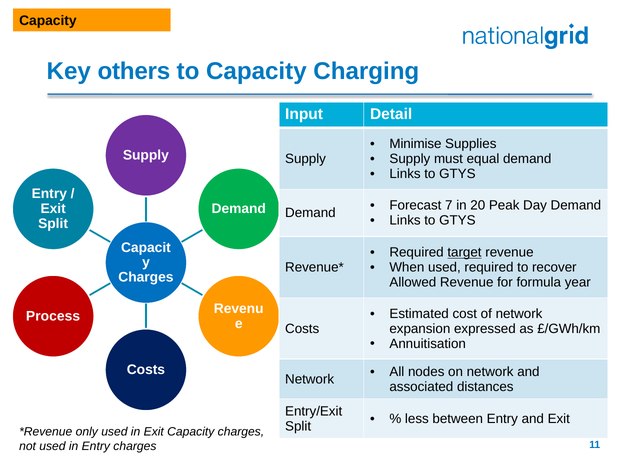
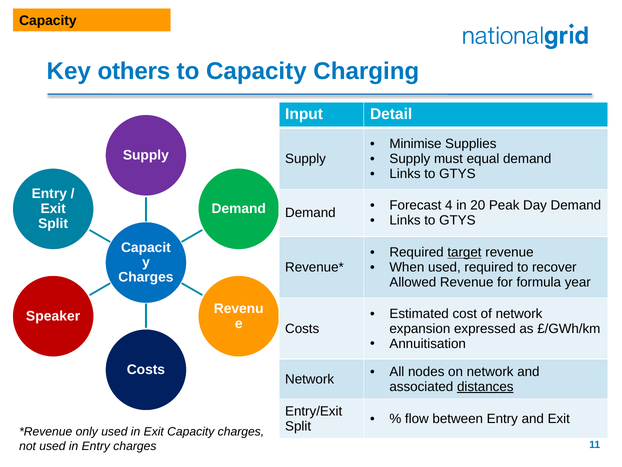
7: 7 -> 4 (449, 205)
Process: Process -> Speaker (53, 316)
distances underline: none -> present (485, 386)
less: less -> flow (417, 418)
